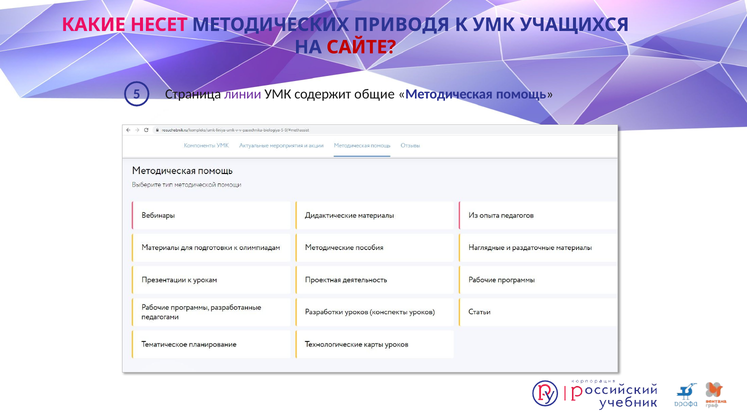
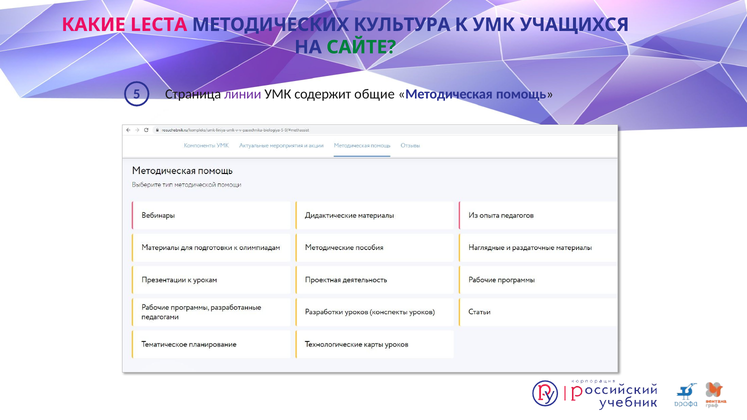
НЕСЕТ: НЕСЕТ -> LECTA (159, 25)
ПРИВОДЯ: ПРИВОДЯ -> КУЛЬТУРА (402, 25)
САЙТЕ colour: red -> green (361, 47)
